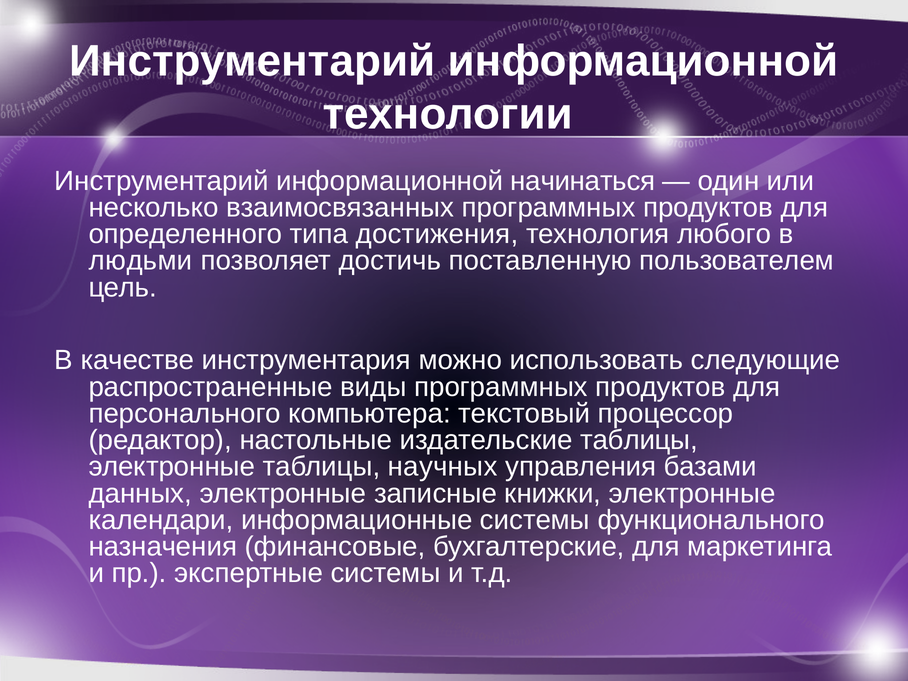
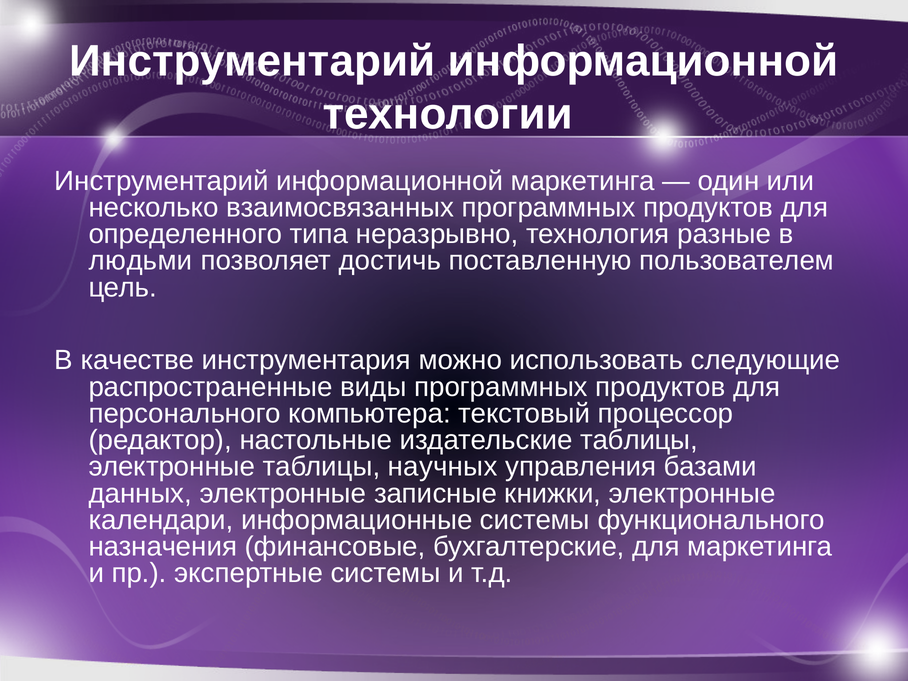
информационной начинаться: начинаться -> маркетинга (583, 181)
достижения: достижения -> неразрывно (437, 234)
любого: любого -> разные (724, 234)
